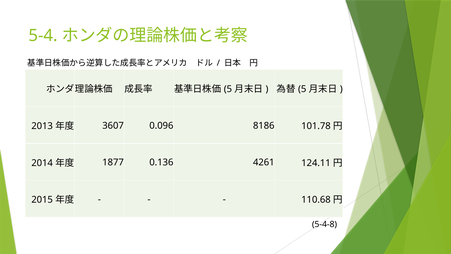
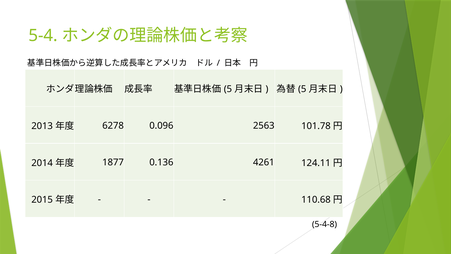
3607: 3607 -> 6278 (113, 125)
8186: 8186 -> 2563 (264, 125)
